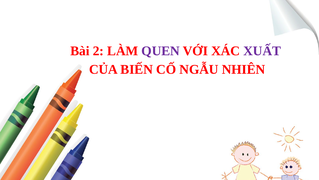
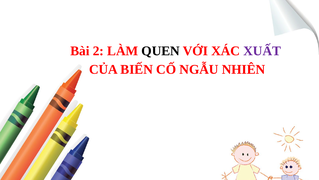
QUEN colour: purple -> black (161, 51)
